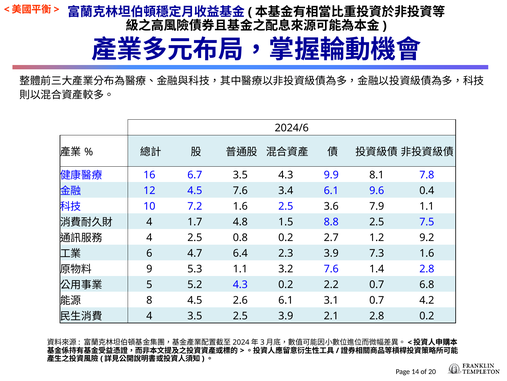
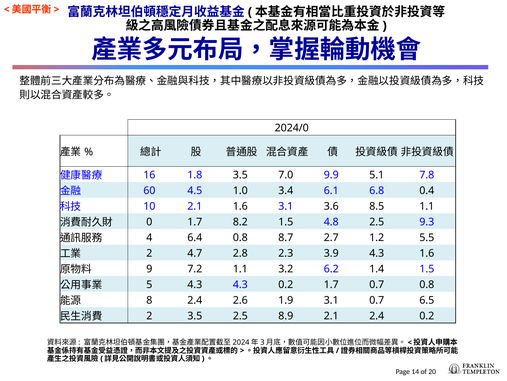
2024/6: 2024/6 -> 2024/0 (292, 128)
6.7: 6.7 -> 1.8 (195, 175)
3.5 4.3: 4.3 -> 7.0 (286, 175)
8.1: 8.1 -> 5.1 (377, 175)
12: 12 -> 60 (149, 190)
4.5 7.6: 7.6 -> 1.0 (240, 190)
9.6: 9.6 -> 6.8 (377, 190)
10 7.2: 7.2 -> 2.1 (195, 206)
1.6 2.5: 2.5 -> 3.1 (286, 206)
7.9: 7.9 -> 8.5 (377, 206)
4: 4 -> 0 (149, 221)
4.8: 4.8 -> 8.2 (240, 221)
8.8: 8.8 -> 4.8 (331, 221)
7.5: 7.5 -> 9.3 (427, 221)
4 2.5: 2.5 -> 6.4 (195, 237)
0.8 0.2: 0.2 -> 8.7 (286, 237)
9.2: 9.2 -> 5.5 (427, 237)
6: 6 -> 2 (149, 253)
6.4: 6.4 -> 2.8 (240, 253)
3.9 7.3: 7.3 -> 4.3 (377, 253)
5.3: 5.3 -> 7.2 (195, 268)
3.2 7.6: 7.6 -> 6.2 (331, 268)
1.4 2.8: 2.8 -> 1.5 (427, 268)
5 5.2: 5.2 -> 4.3 (195, 284)
0.2 2.2: 2.2 -> 1.7 (331, 284)
0.7 6.8: 6.8 -> 0.8 (427, 284)
8 4.5: 4.5 -> 2.4 (195, 300)
2.6 6.1: 6.1 -> 1.9 (286, 300)
4.2: 4.2 -> 6.5 (427, 300)
4: 4 -> 2 (149, 315)
2.5 3.9: 3.9 -> 8.9 (286, 315)
2.1 2.8: 2.8 -> 2.4 (377, 315)
